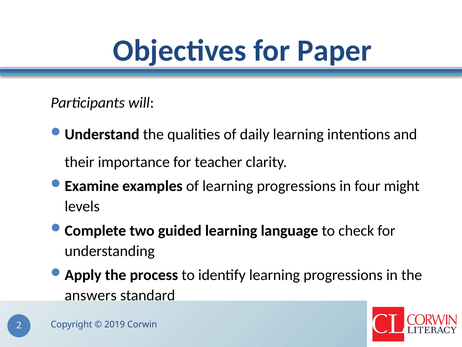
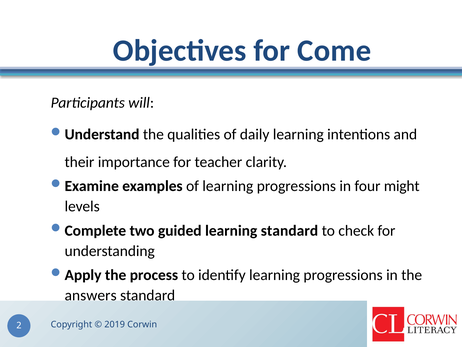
Paper: Paper -> Come (334, 51)
learning language: language -> standard (289, 230)
